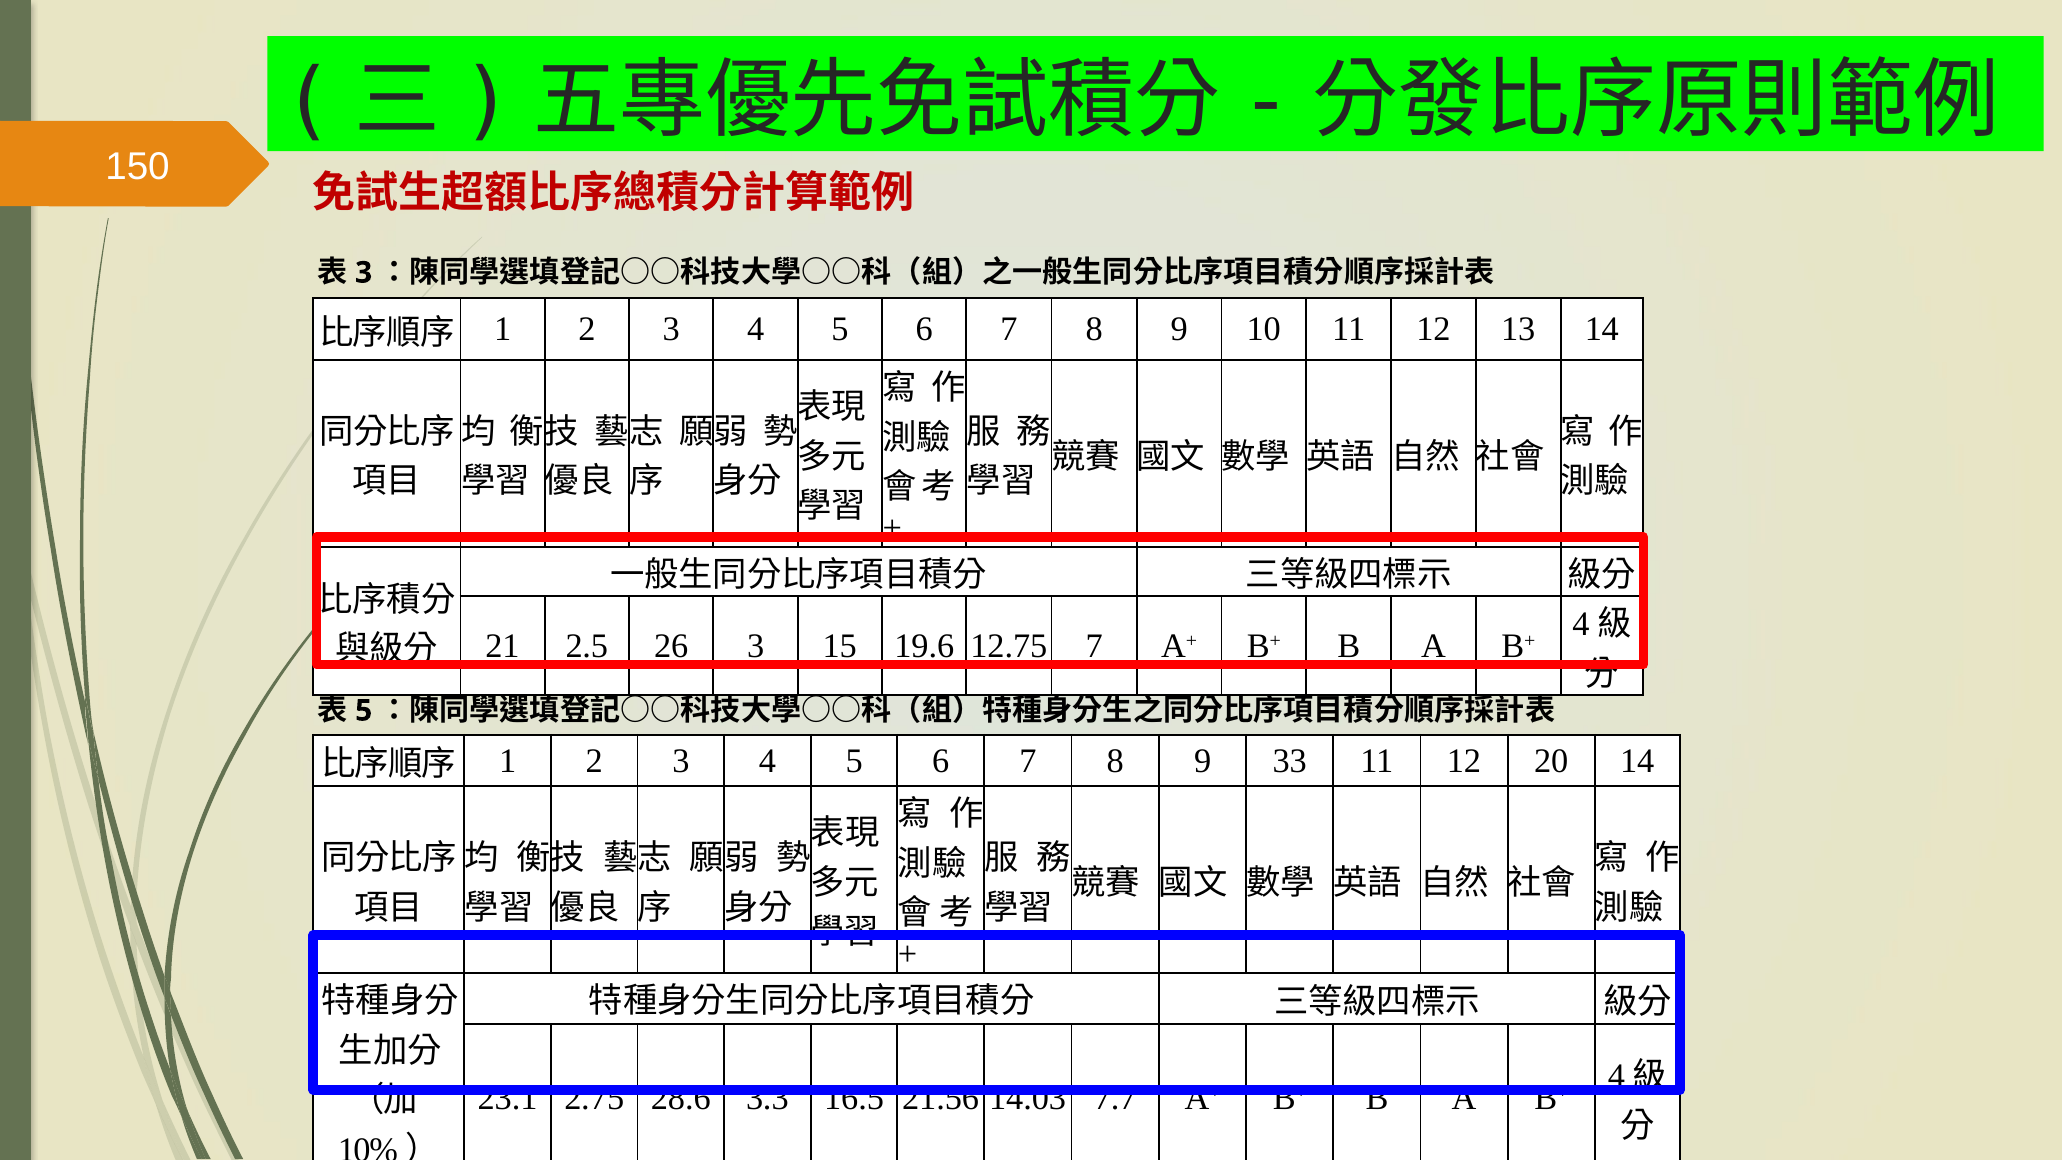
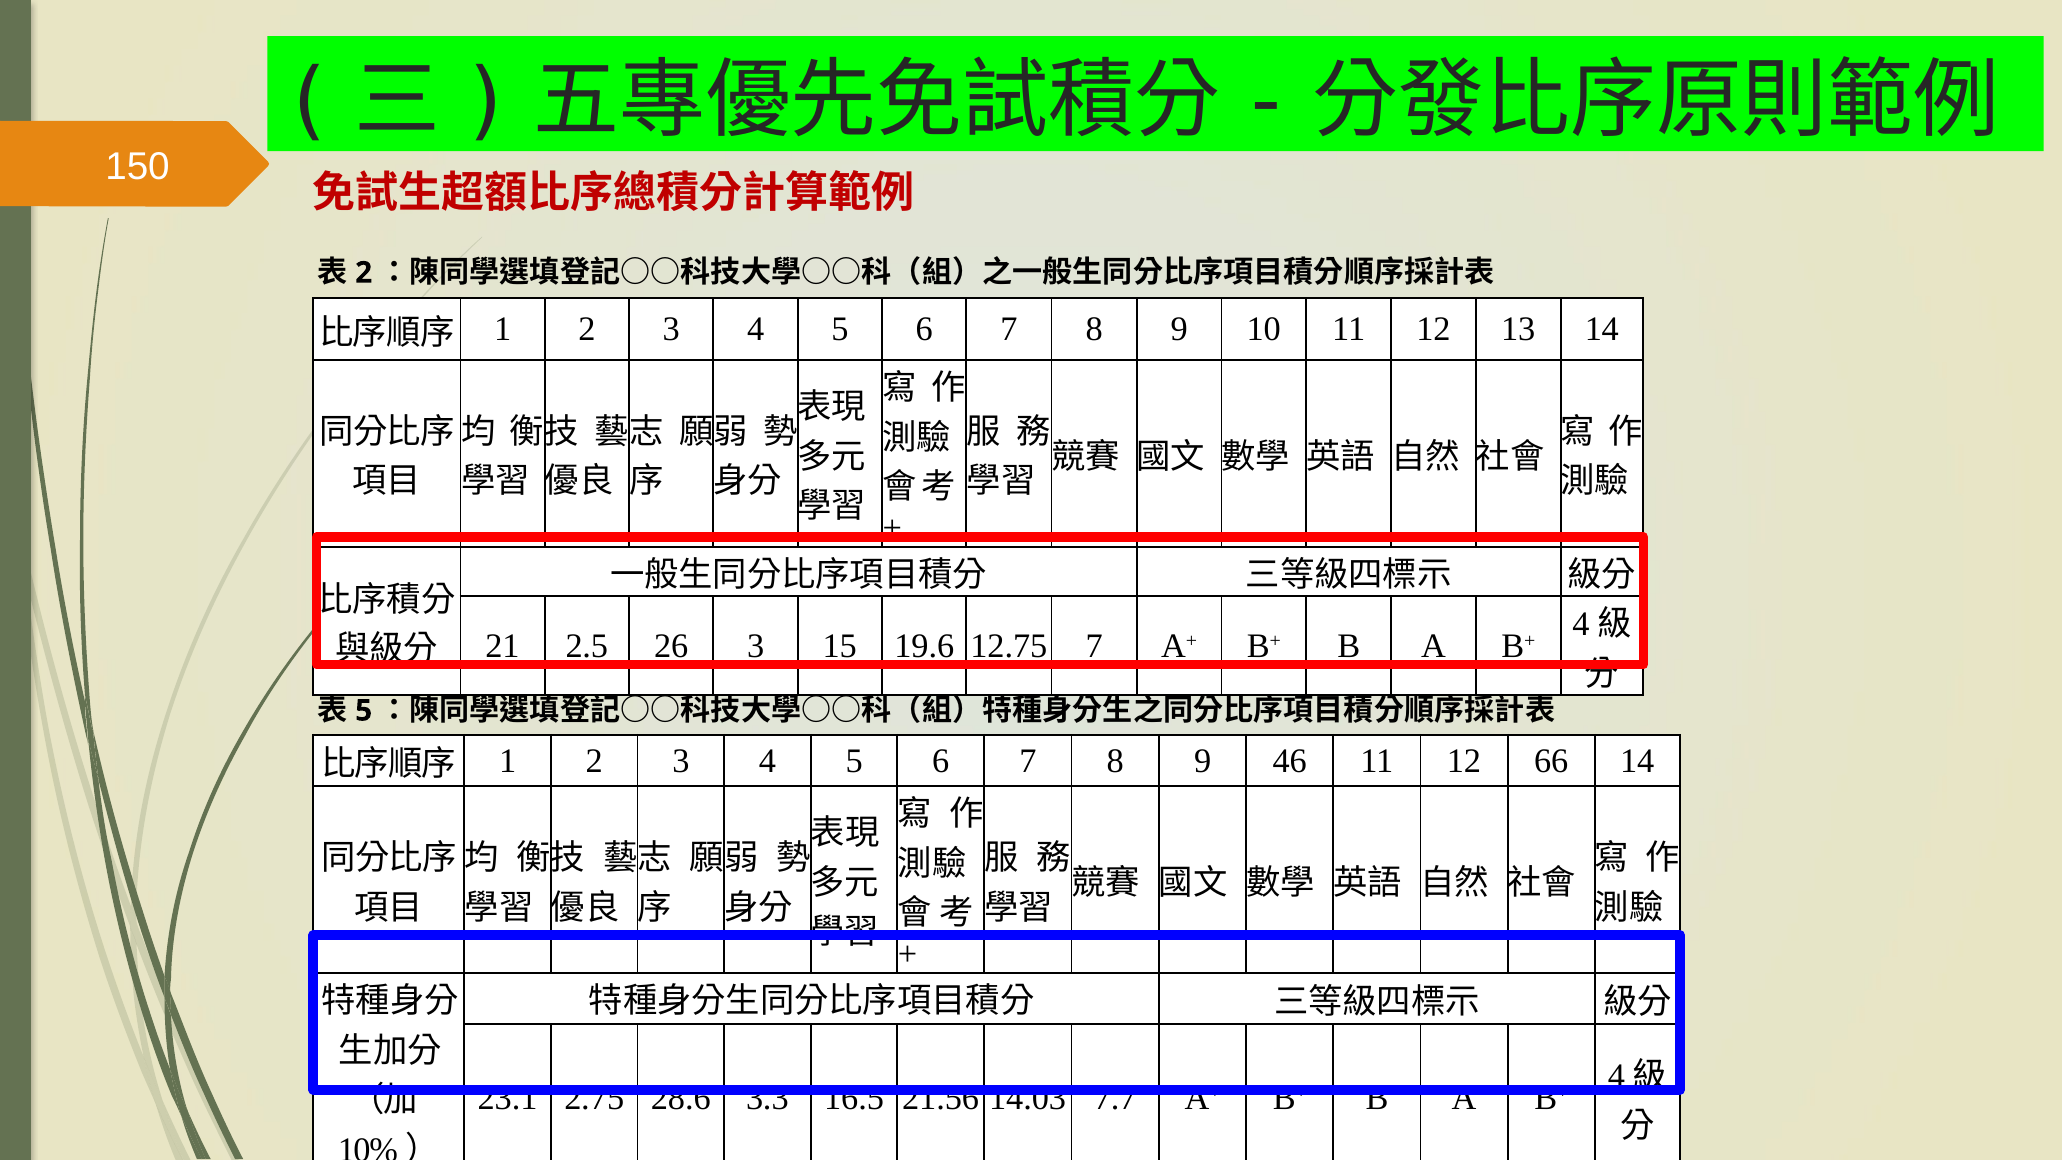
3: 3 -> 2 (364, 273)
33: 33 -> 46 (1290, 761)
20: 20 -> 66 (1551, 761)
